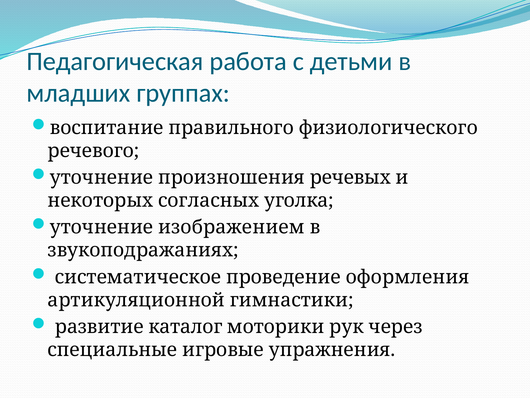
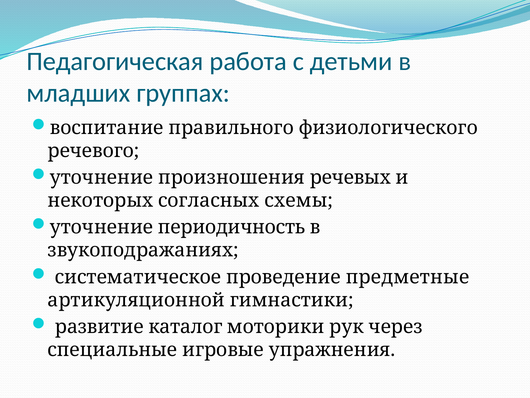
уголка: уголка -> схемы (299, 200)
изображением: изображением -> периодичность (232, 227)
оформления: оформления -> предметные (408, 277)
